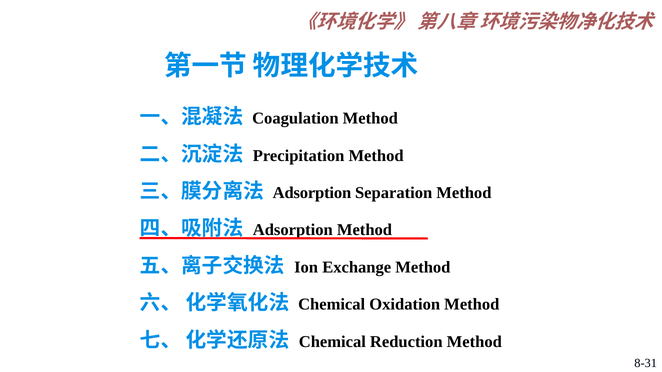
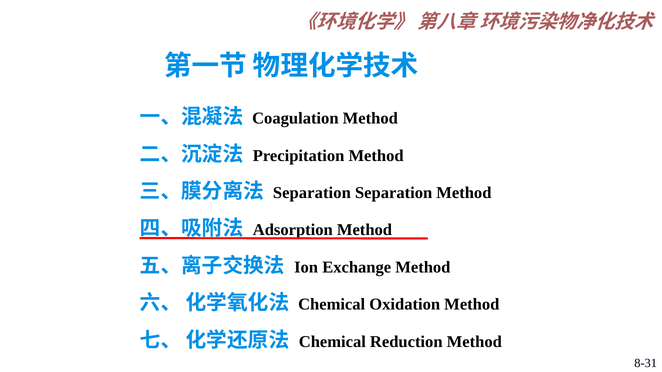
Adsorption: Adsorption -> Separation (312, 193)
